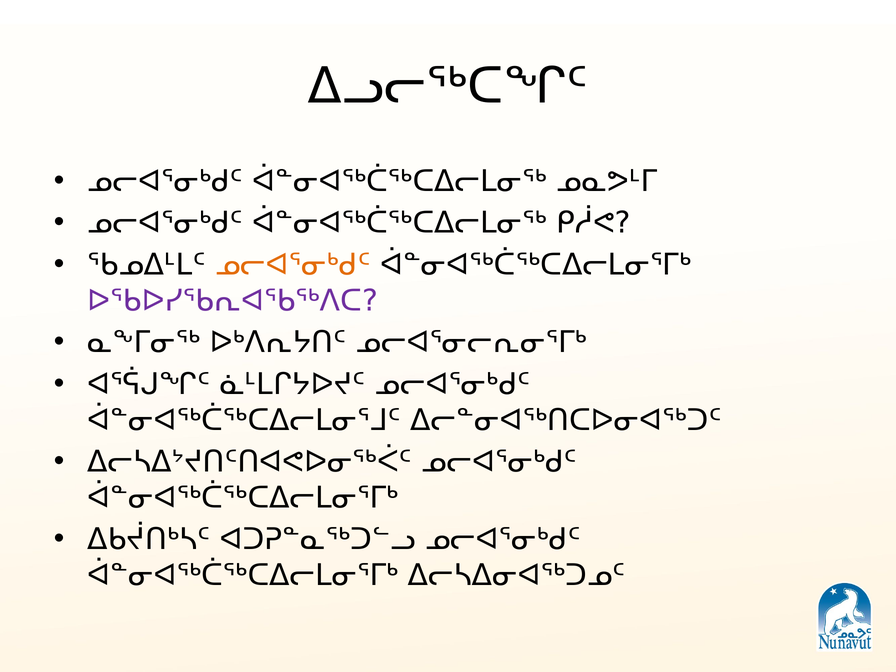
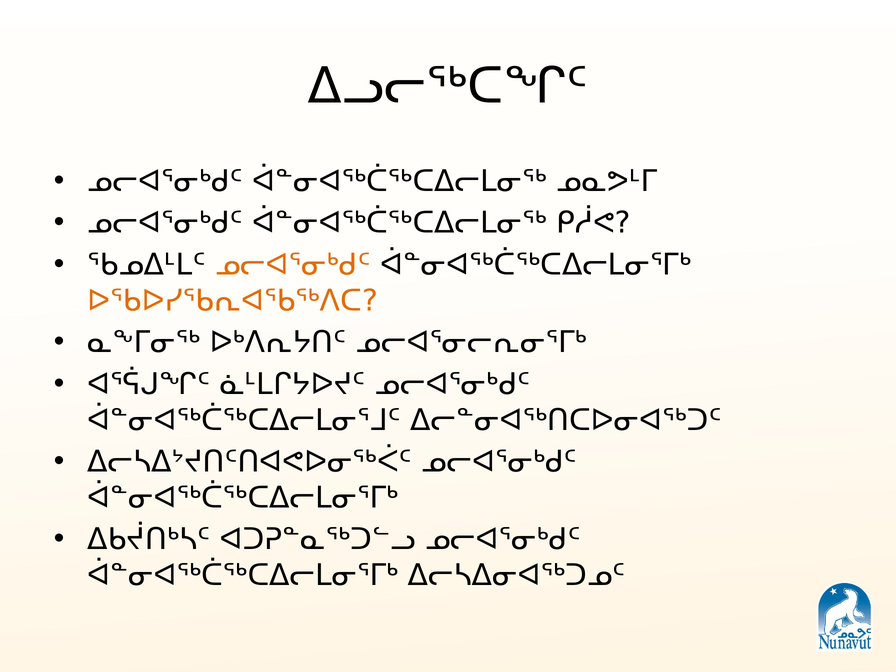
ᐅᖃᐅᓯᖃᕆᐊᖃᖅᐱᑕ colour: purple -> orange (233, 301)
